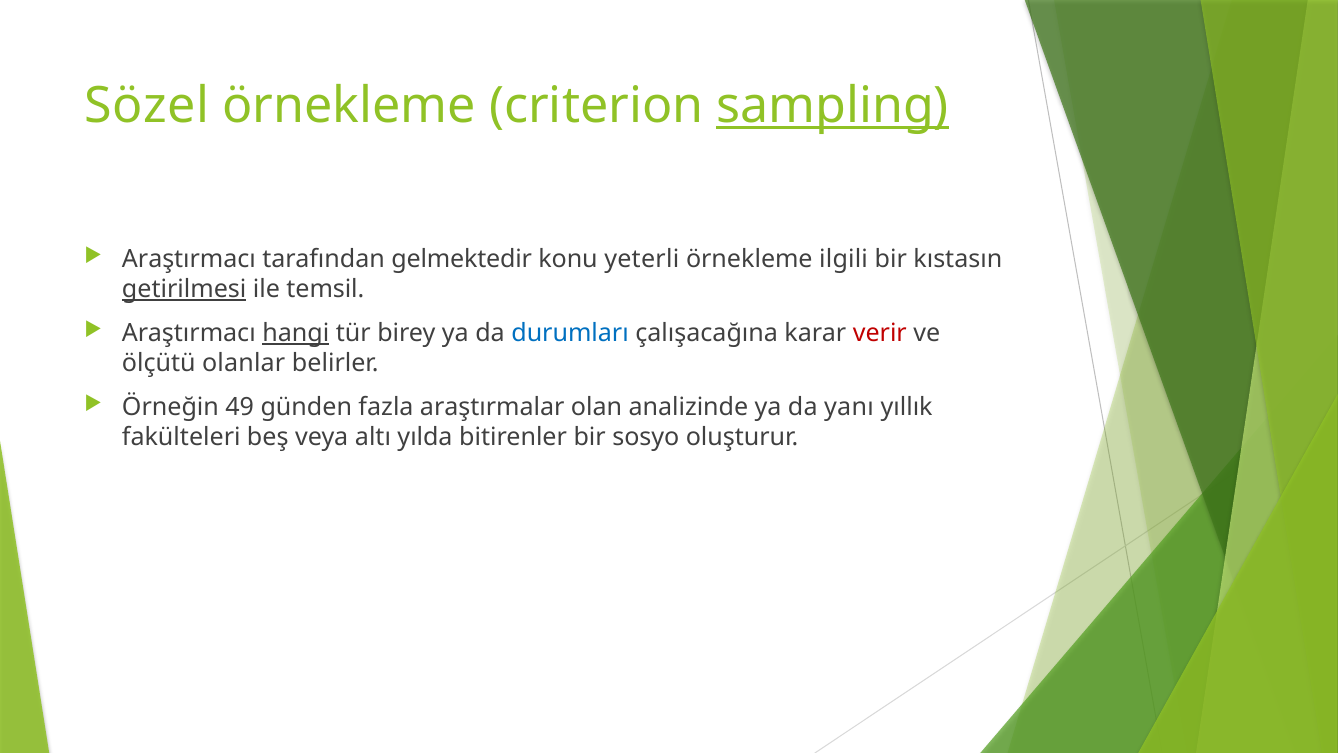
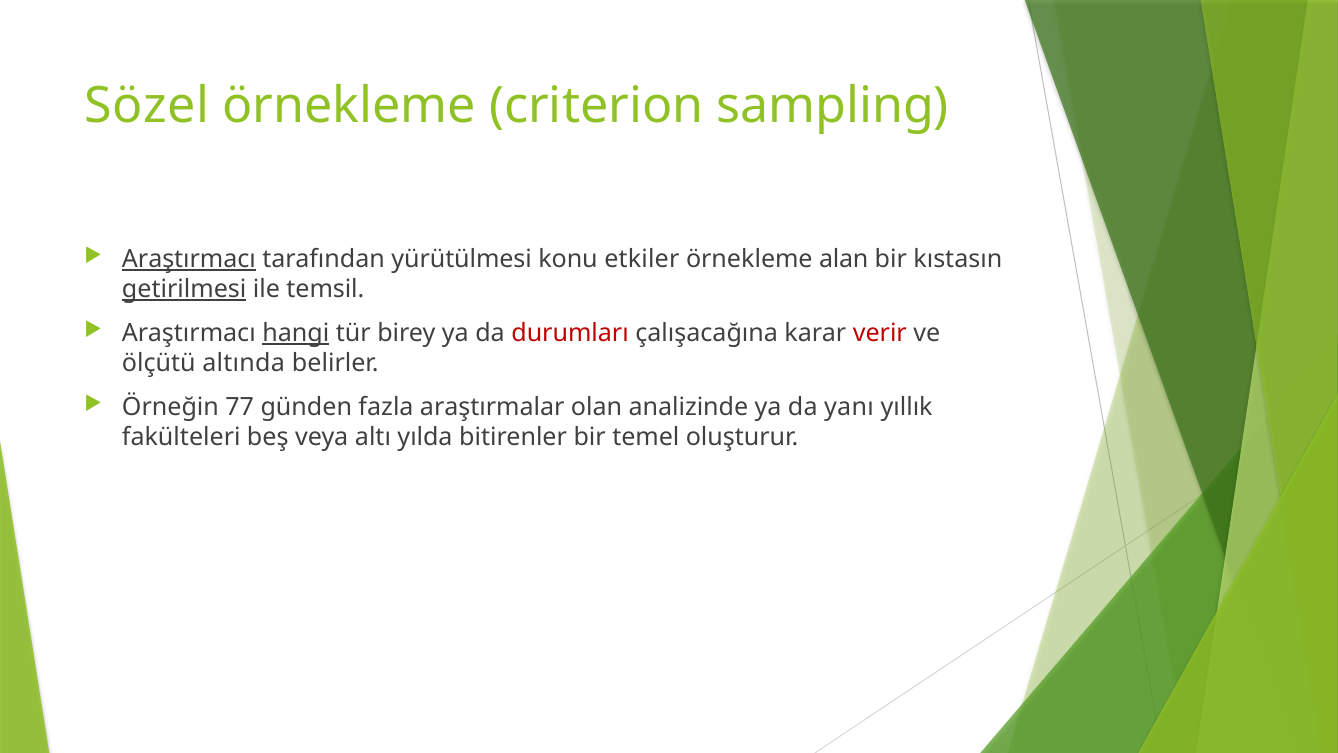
sampling underline: present -> none (833, 106)
Araştırmacı underline: none -> present (189, 259)
gelmektedir: gelmektedir -> yürütülmesi (462, 259)
yeterli: yeterli -> etkiler (642, 259)
ilgili: ilgili -> alan (844, 259)
durumları colour: blue -> red (570, 333)
olanlar: olanlar -> altında (244, 363)
49: 49 -> 77 (240, 407)
sosyo: sosyo -> temel (646, 437)
